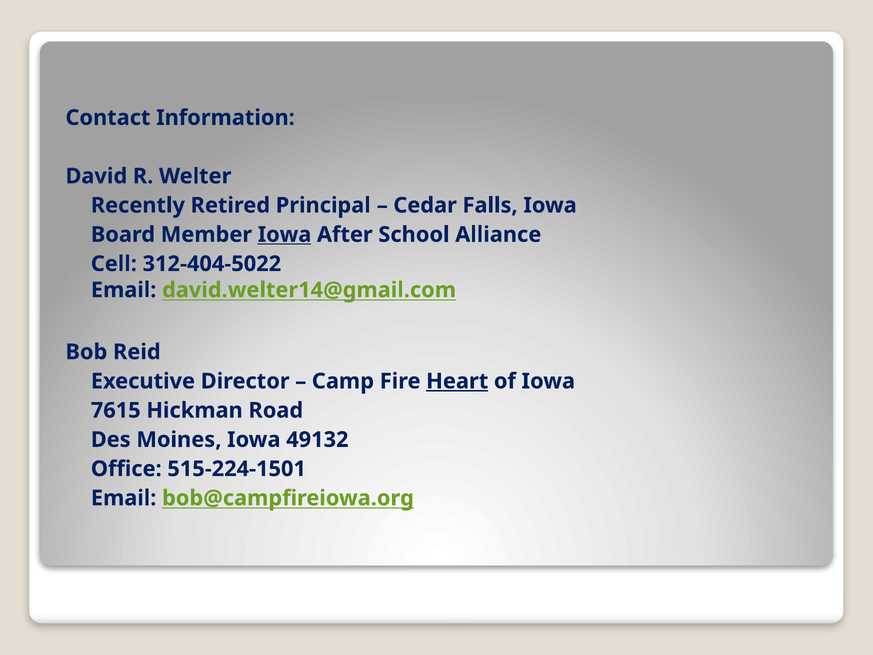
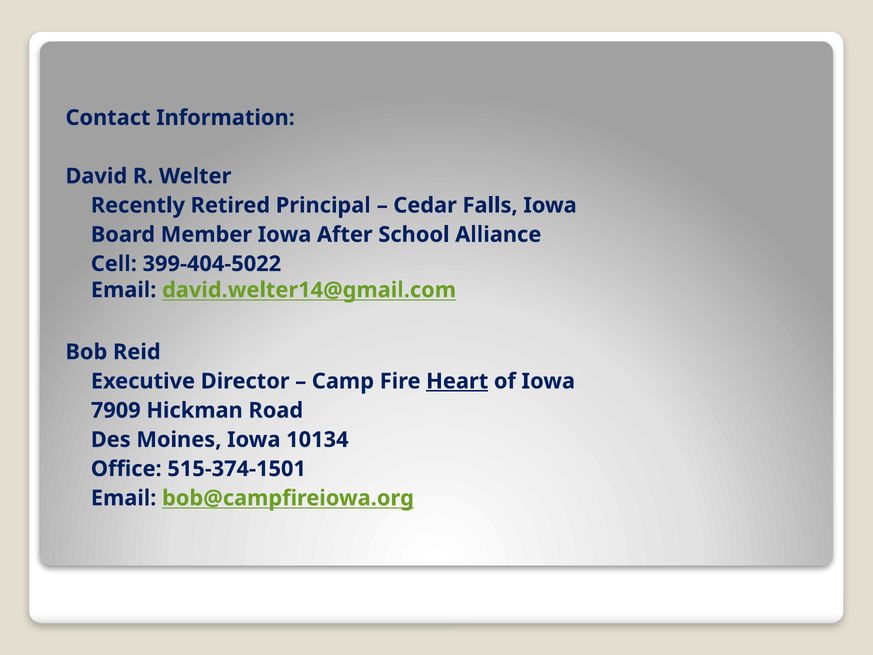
Iowa underline: present -> none (285, 235)
312-404-5022: 312-404-5022 -> 399-404-5022 (212, 264)
7615: 7615 -> 7909 (116, 410)
49132: 49132 -> 10134 (317, 440)
515-224-1501: 515-224-1501 -> 515-374-1501 (237, 469)
